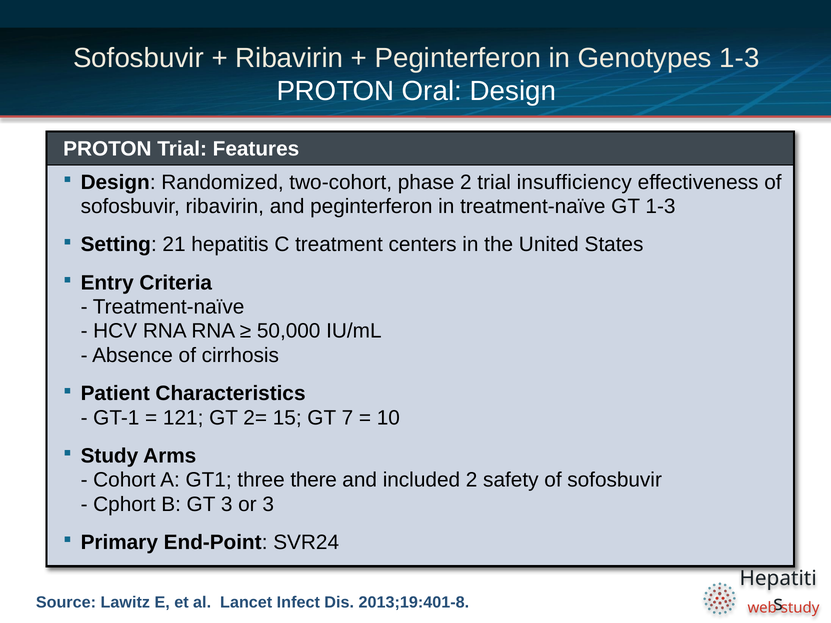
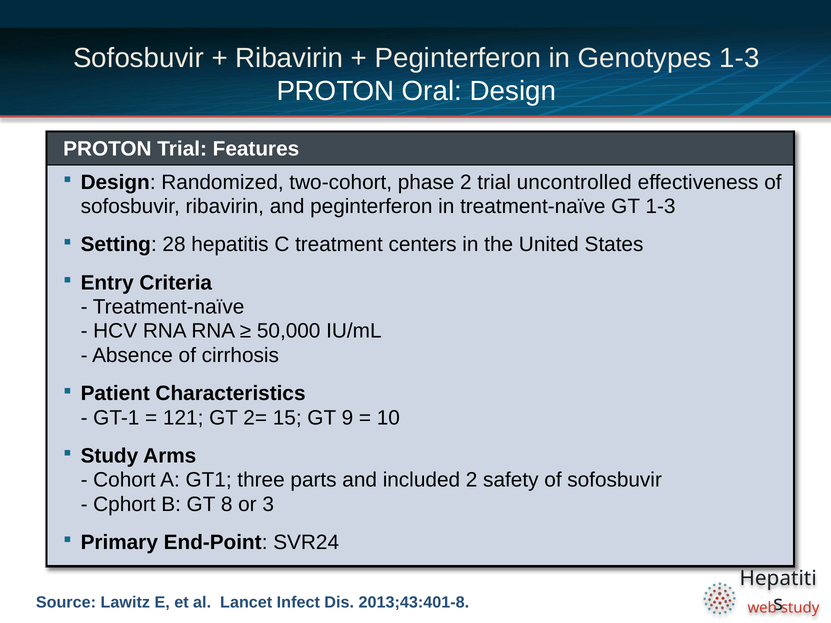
insufficiency: insufficiency -> uncontrolled (574, 182)
21: 21 -> 28 (174, 245)
7: 7 -> 9 (347, 418)
there: there -> parts (314, 480)
GT 3: 3 -> 8 (227, 504)
2013;19:401-8: 2013;19:401-8 -> 2013;43:401-8 (414, 603)
